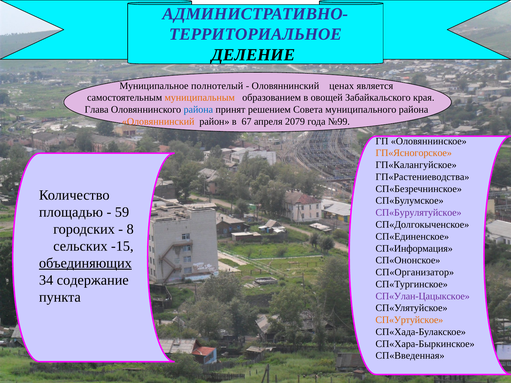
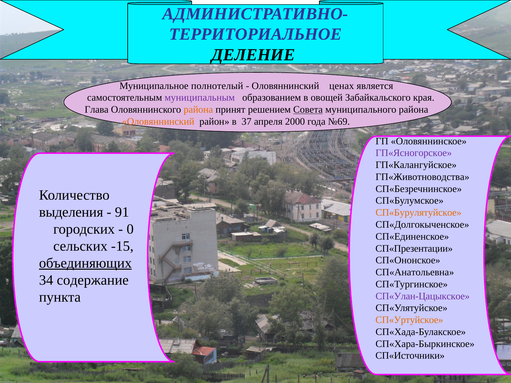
муниципальным colour: orange -> purple (200, 98)
района colour: blue -> orange (198, 110)
Совета underline: none -> present (308, 110)
67: 67 -> 37 (247, 122)
2079: 2079 -> 2000 (295, 122)
№99: №99 -> №69 (339, 122)
ГП«Ясногорское colour: orange -> purple (414, 153)
ГП«Растениеводства: ГП«Растениеводства -> ГП«Животноводства (422, 177)
площадью: площадью -> выделения (71, 212)
59: 59 -> 91 (122, 212)
СП«Бурулятуйское colour: purple -> orange (418, 213)
8: 8 -> 0 (130, 229)
СП«Информация: СП«Информация -> СП«Презентации (414, 249)
СП«Организатор: СП«Организатор -> СП«Анатольевна (415, 272)
СП«Введенная: СП«Введенная -> СП«Источники (410, 356)
